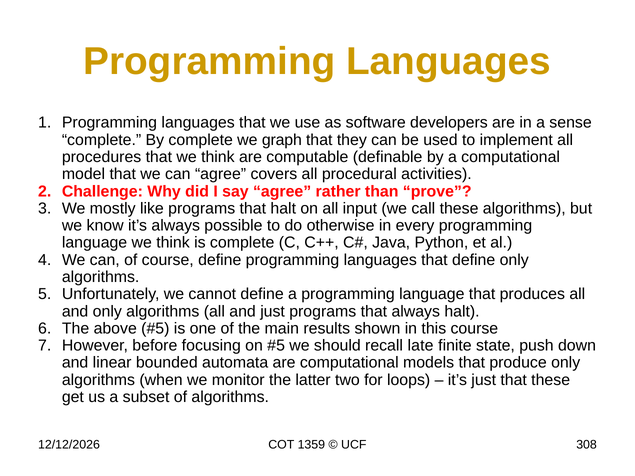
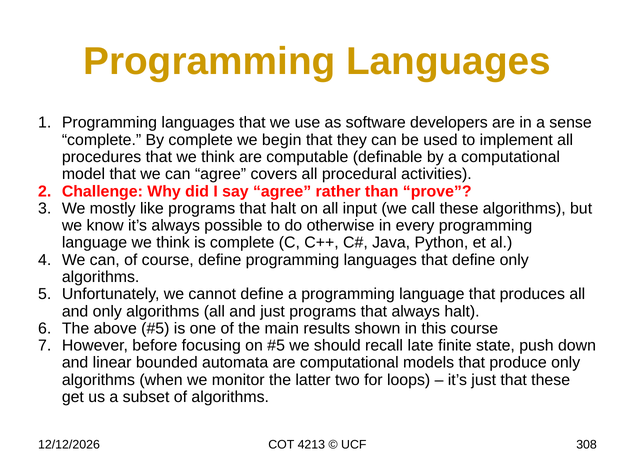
graph: graph -> begin (282, 140)
1359: 1359 -> 4213 (311, 445)
